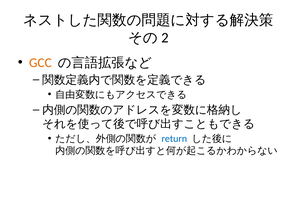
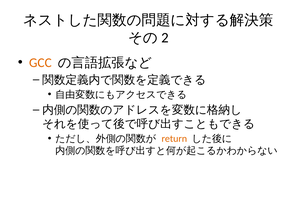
return colour: blue -> orange (174, 139)
